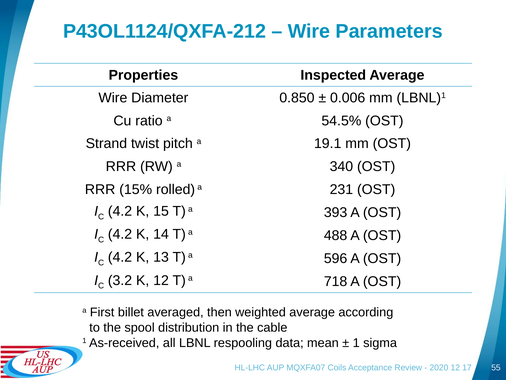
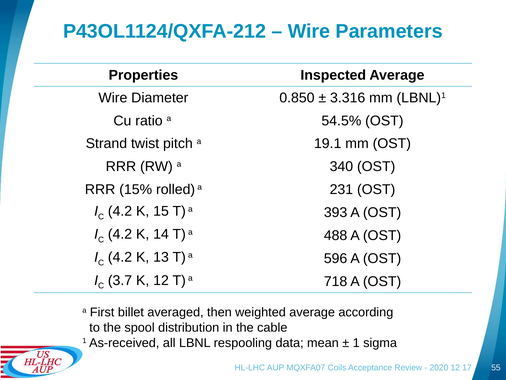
0.006: 0.006 -> 3.316 (348, 98)
3.2: 3.2 -> 3.7 (120, 280)
